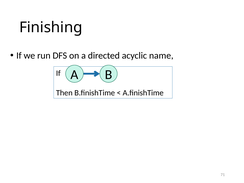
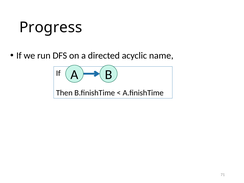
Finishing: Finishing -> Progress (51, 27)
